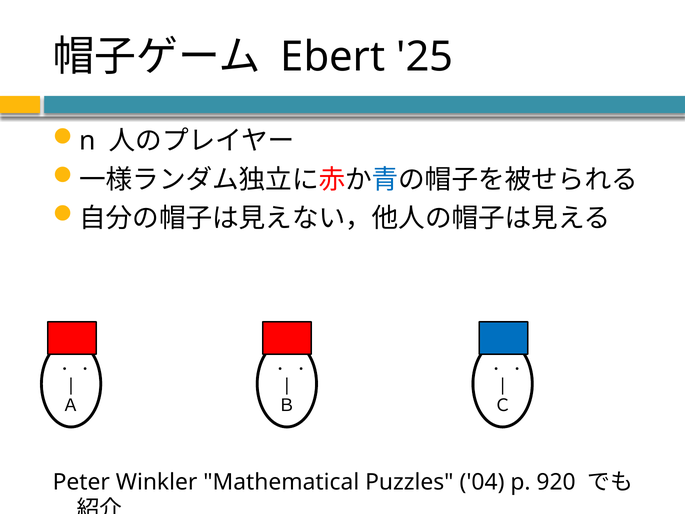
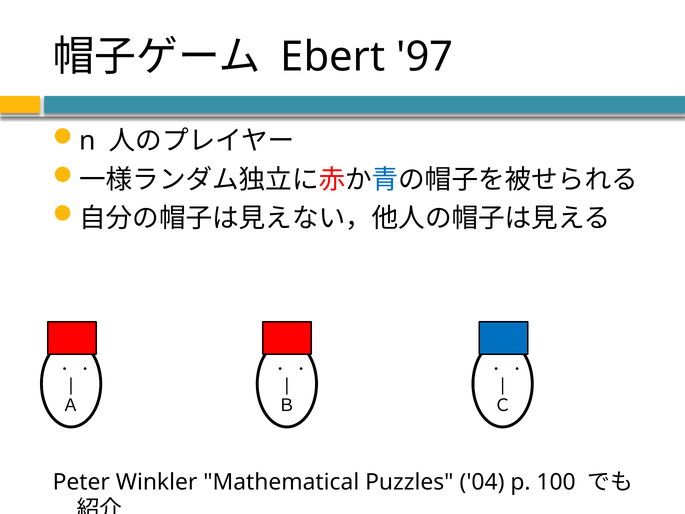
25: 25 -> 97 (425, 57)
920: 920 -> 100 (556, 482)
